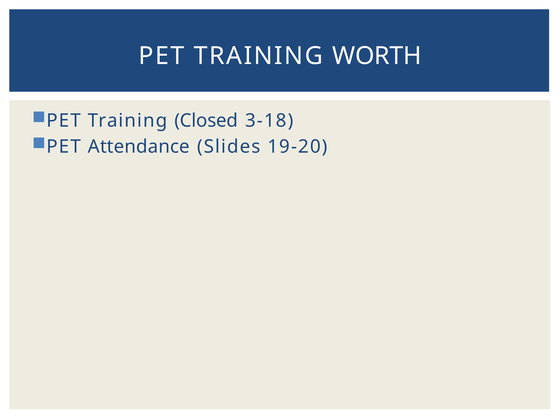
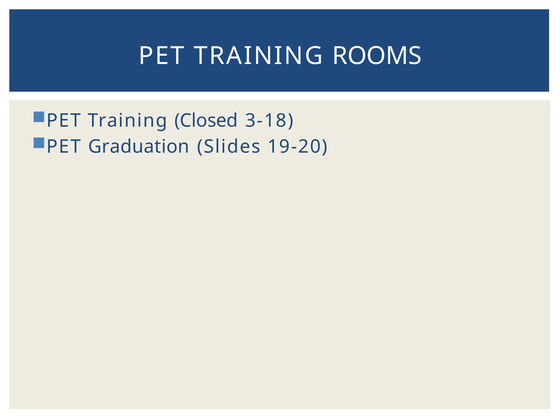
WORTH: WORTH -> ROOMS (377, 56)
Attendance: Attendance -> Graduation (139, 147)
